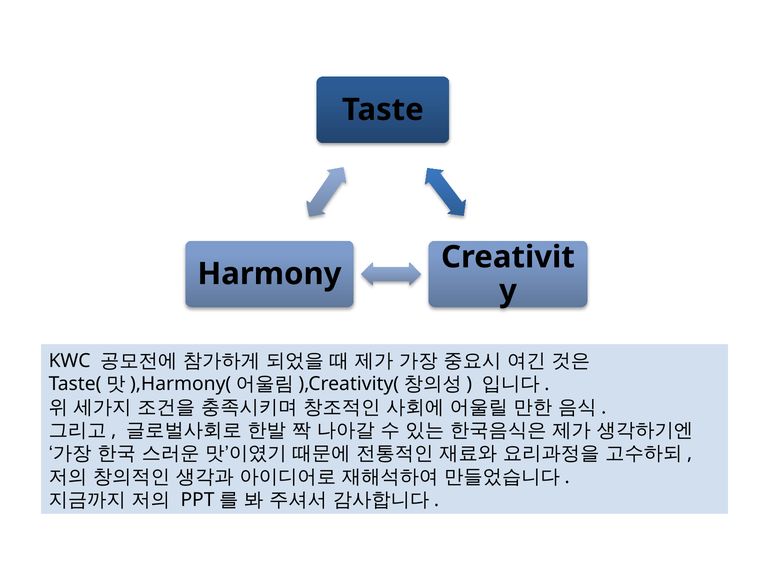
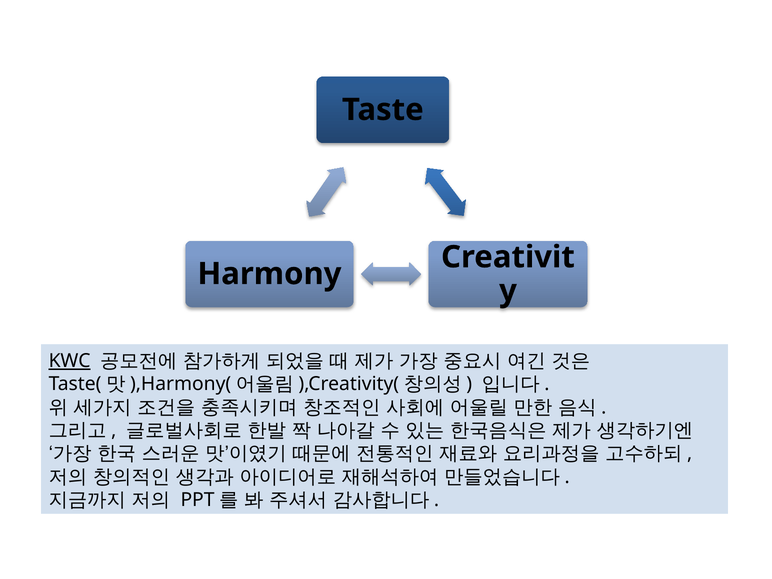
KWC underline: none -> present (70, 361)
